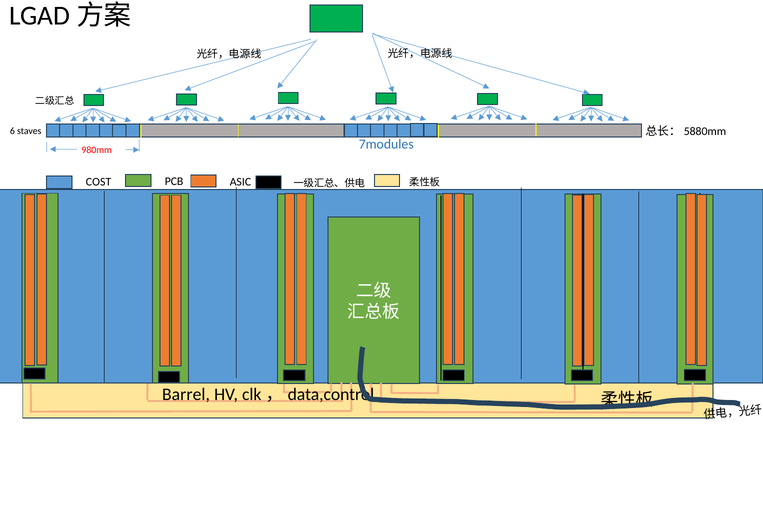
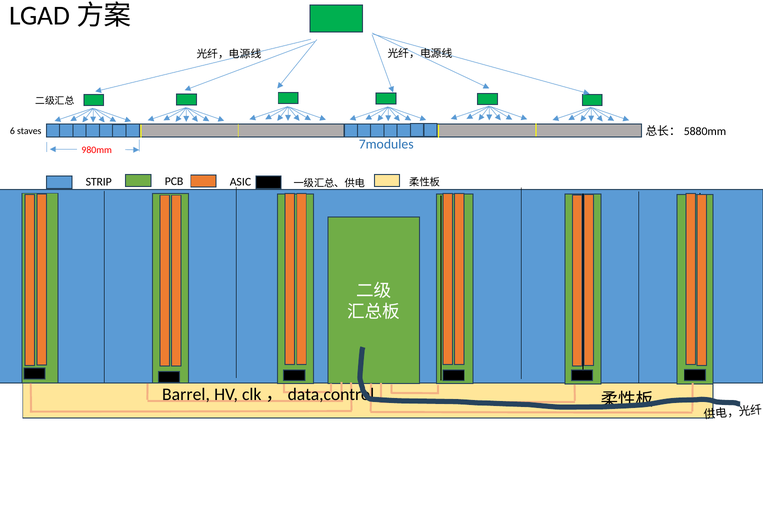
COST: COST -> STRIP (99, 182)
